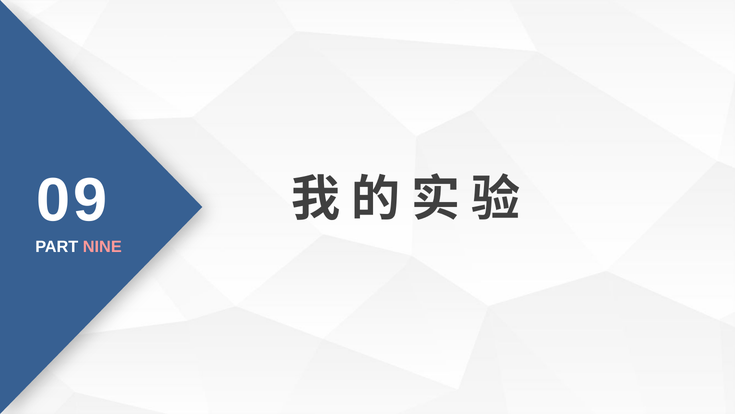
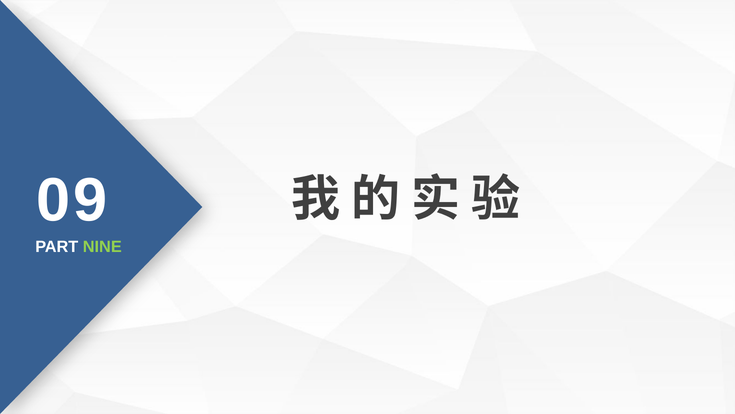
NINE colour: pink -> light green (102, 246)
